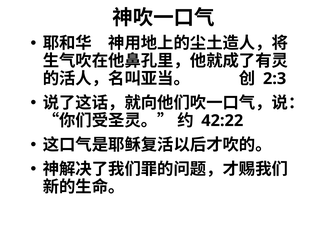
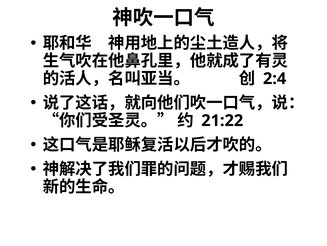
2:3: 2:3 -> 2:4 (275, 78)
42:22: 42:22 -> 21:22 (222, 120)
